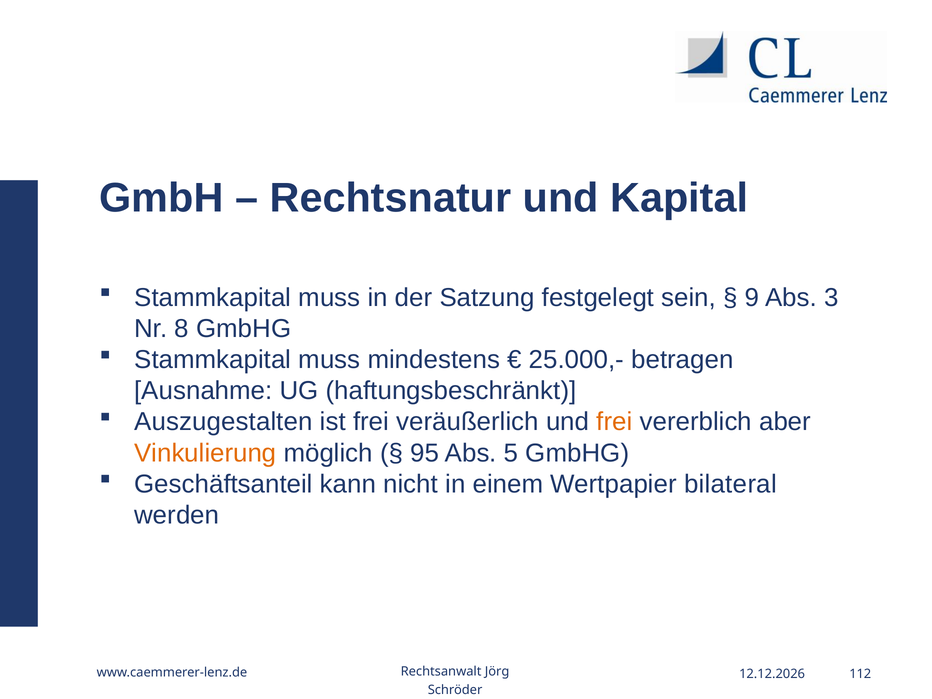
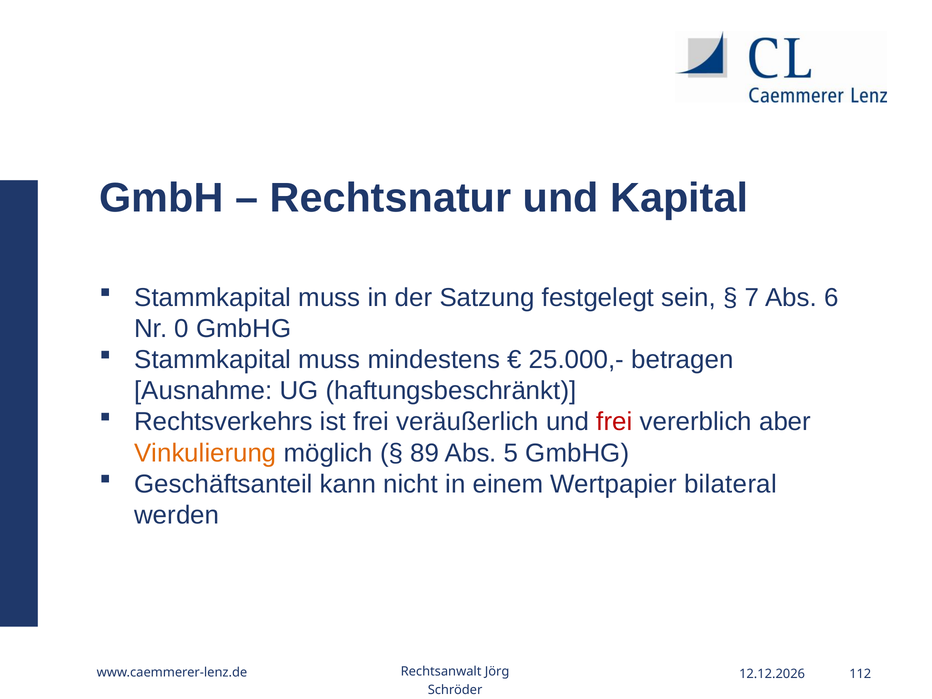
9: 9 -> 7 (752, 298)
3: 3 -> 6 (831, 298)
8: 8 -> 0 (182, 329)
Auszugestalten: Auszugestalten -> Rechtsverkehrs (224, 422)
frei colour: orange -> red (614, 422)
95: 95 -> 89 (425, 453)
